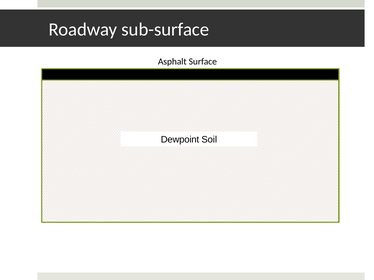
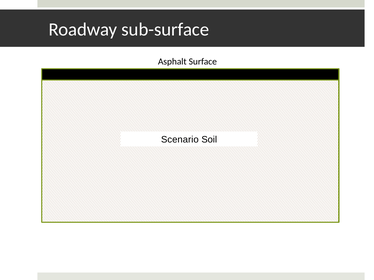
Dewpoint: Dewpoint -> Scenario (180, 140)
